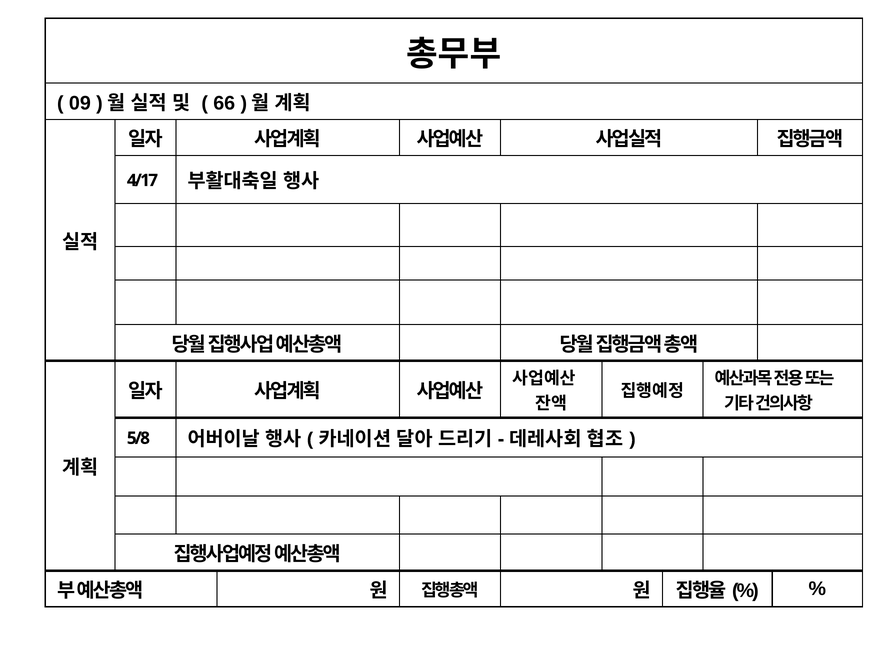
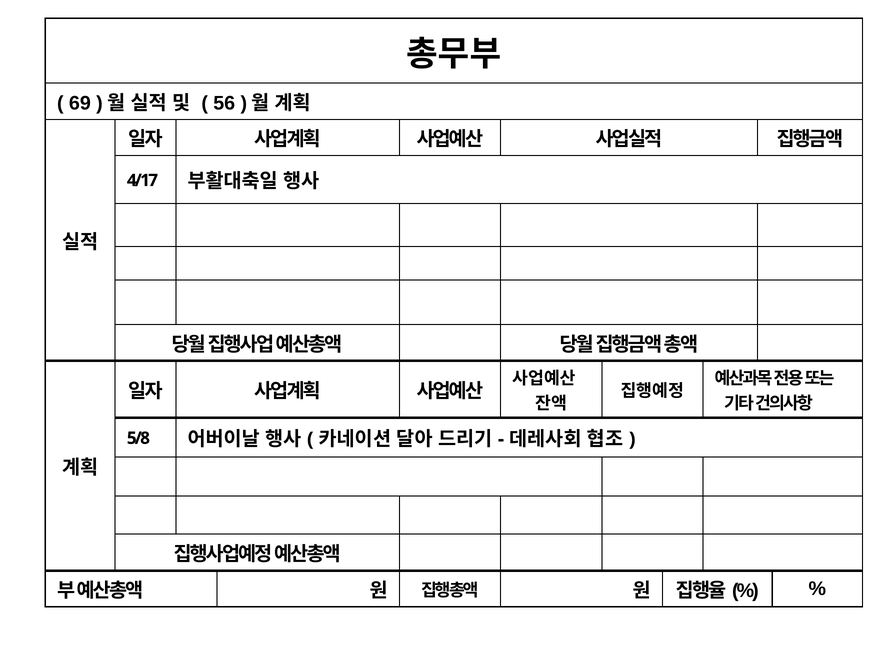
09: 09 -> 69 (80, 103)
66: 66 -> 56 (224, 103)
